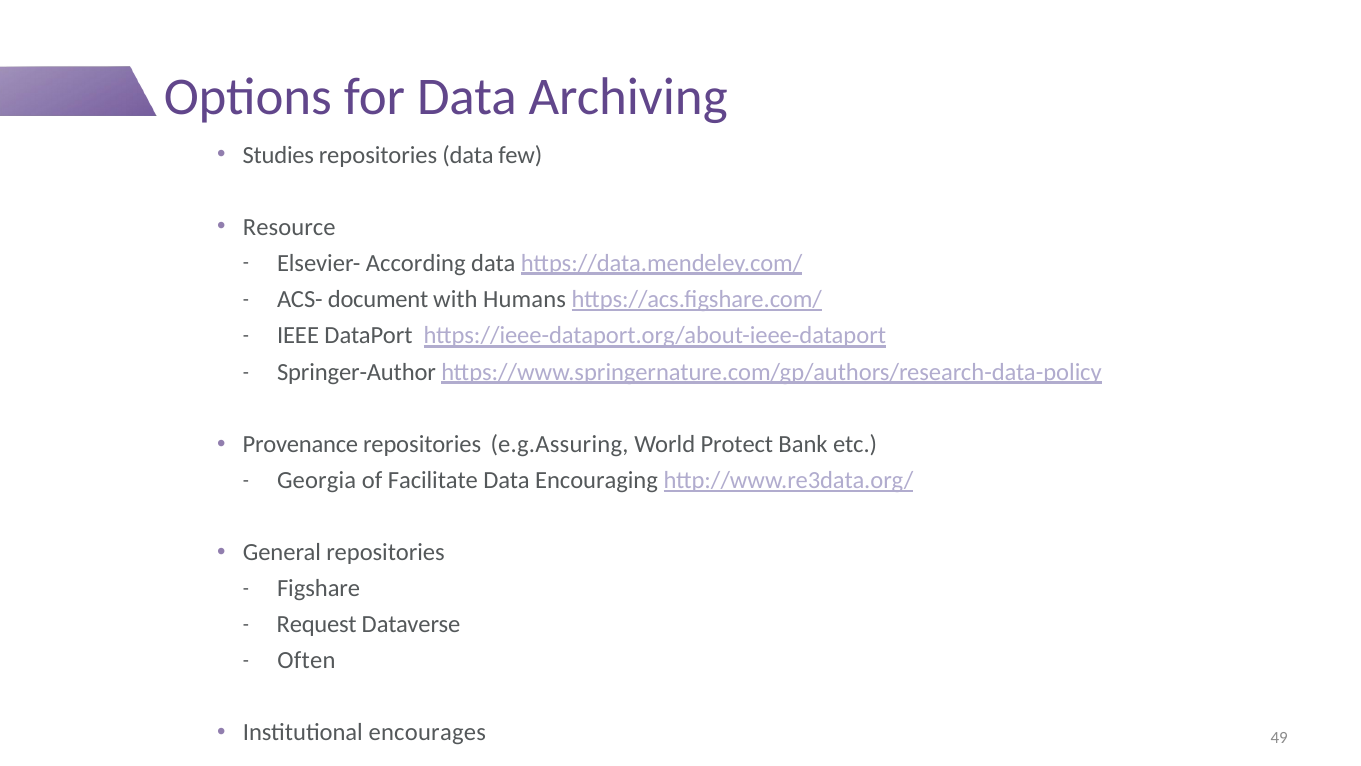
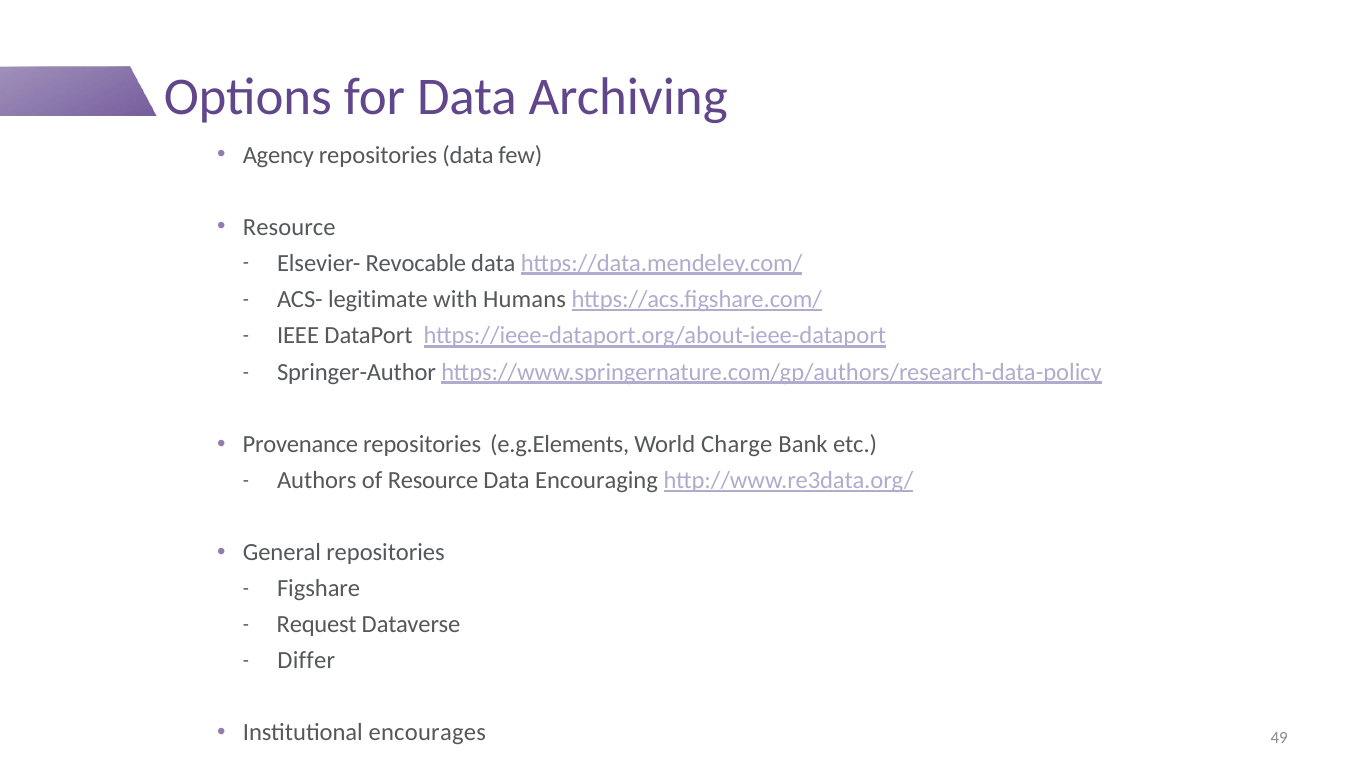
Studies: Studies -> Agency (278, 155)
According: According -> Revocable (416, 263)
document: document -> legitimate (378, 299)
e.g.Assuring: e.g.Assuring -> e.g.Elements (560, 444)
Protect: Protect -> Charge (737, 444)
Georgia: Georgia -> Authors (317, 480)
of Facilitate: Facilitate -> Resource (433, 480)
Often: Often -> Differ (306, 660)
